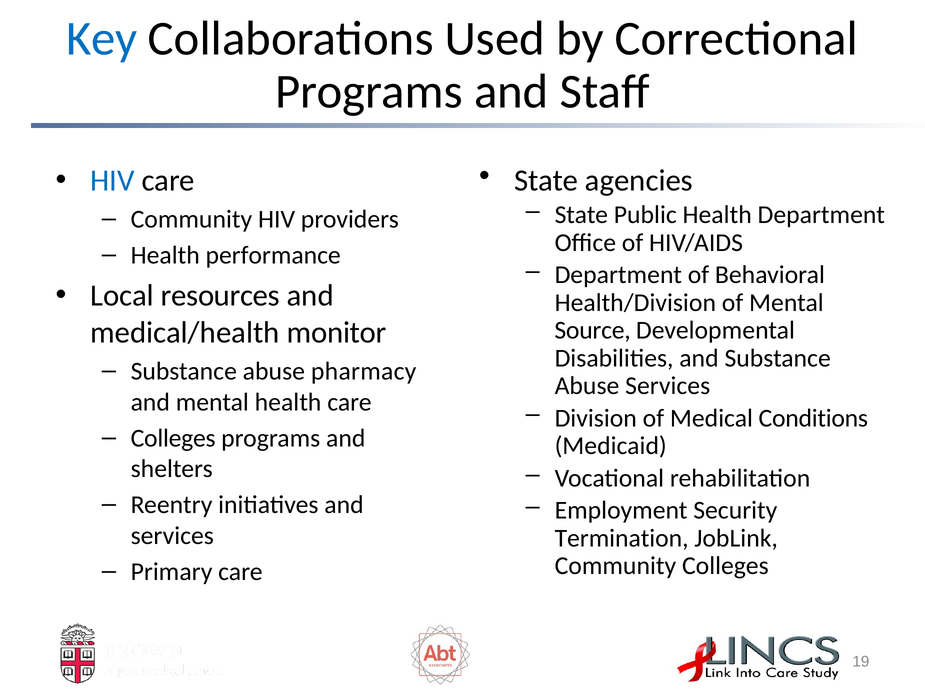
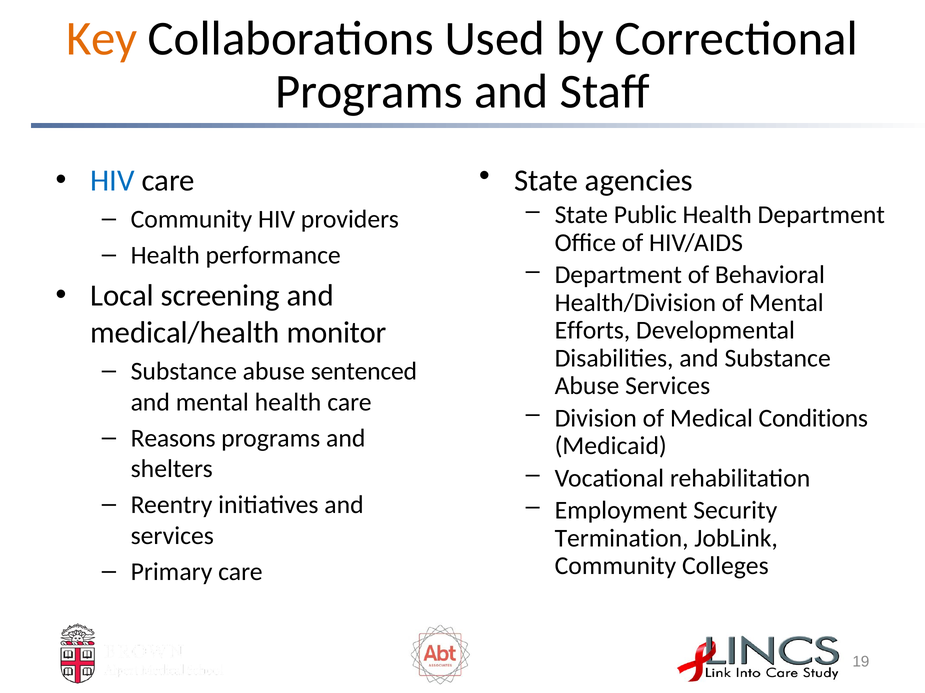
Key colour: blue -> orange (102, 39)
resources: resources -> screening (220, 296)
Source: Source -> Efforts (592, 331)
pharmacy: pharmacy -> sentenced (364, 372)
Colleges: Colleges -> Reasons (173, 439)
